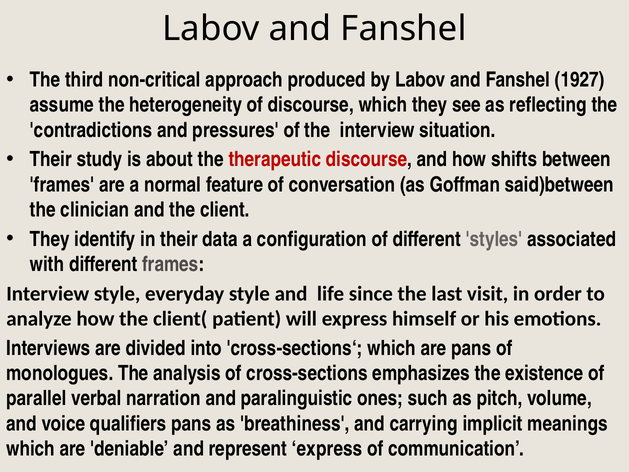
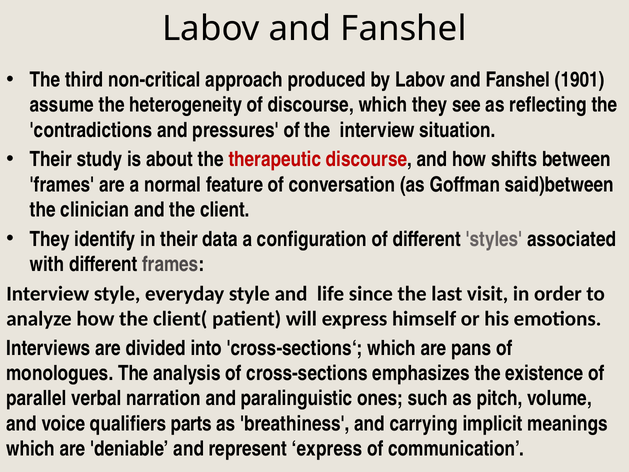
1927: 1927 -> 1901 (580, 80)
qualifiers pans: pans -> parts (191, 424)
